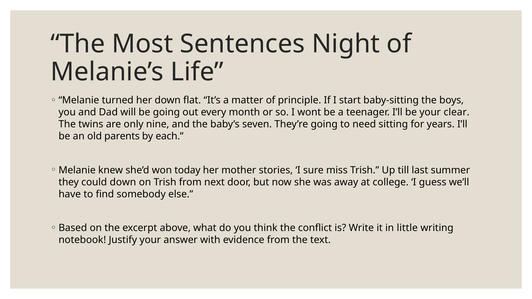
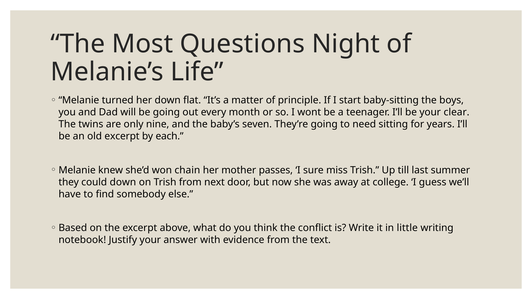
Sentences: Sentences -> Questions (242, 44)
old parents: parents -> excerpt (122, 136)
today: today -> chain (187, 170)
stories: stories -> passes (276, 170)
